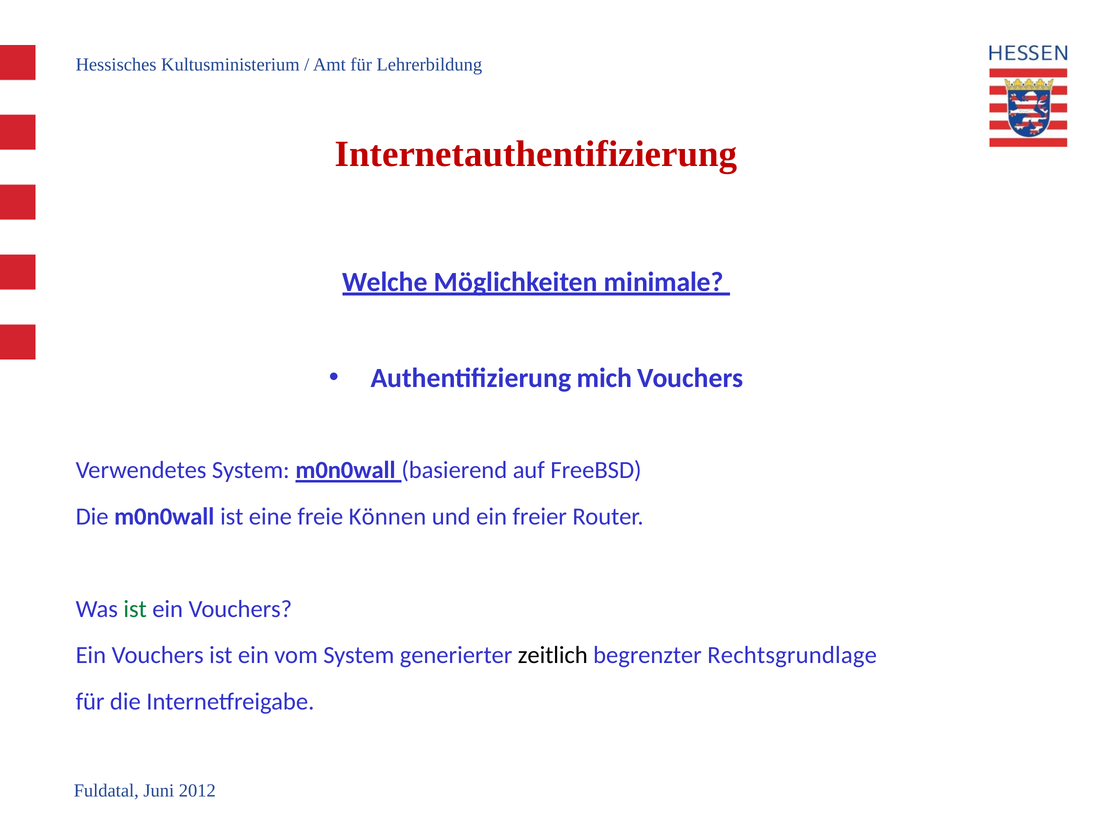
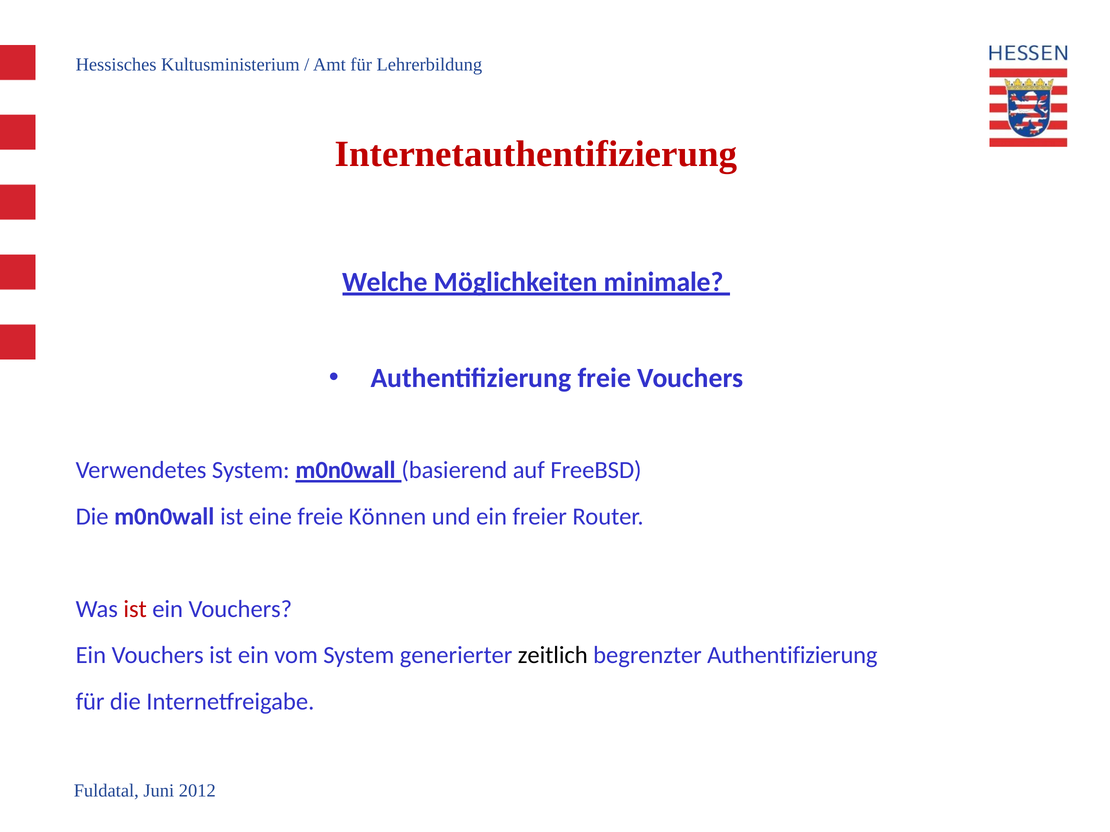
Authentifizierung mich: mich -> freie (604, 378)
ist colour: green -> red (135, 609)
begrenzter Rechtsgrundlage: Rechtsgrundlage -> Authentifizierung (792, 656)
